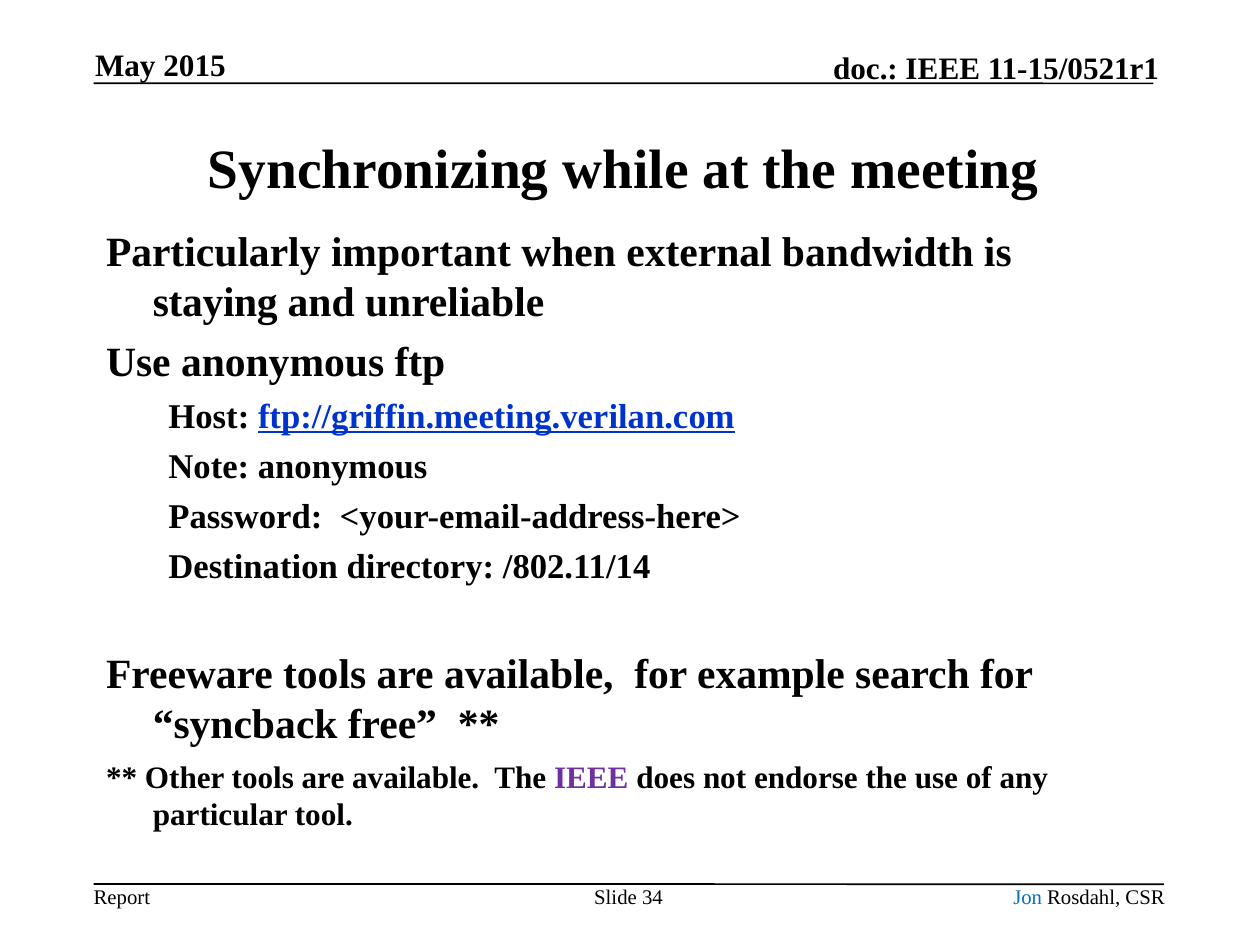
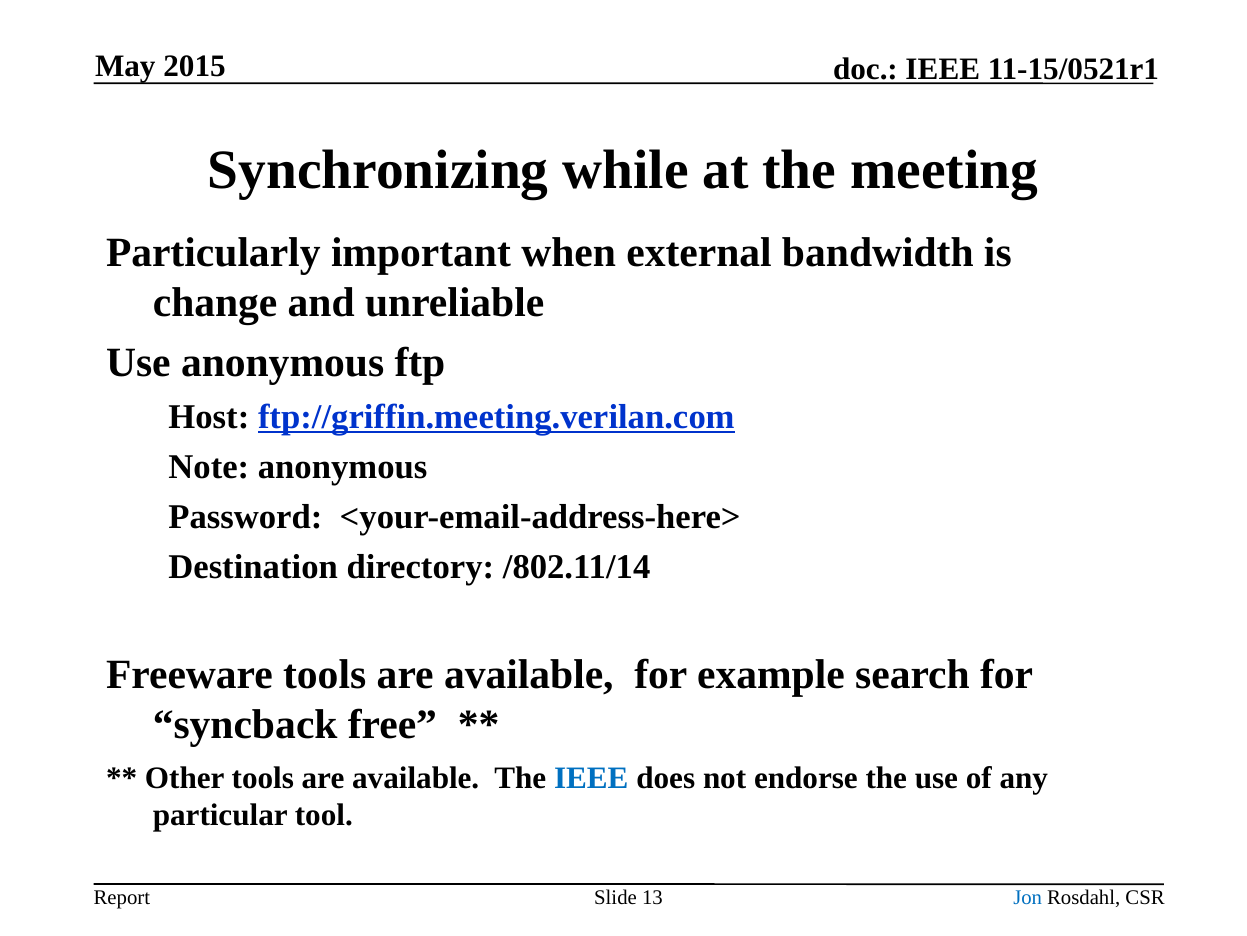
staying: staying -> change (215, 302)
IEEE colour: purple -> blue (591, 777)
34: 34 -> 13 (652, 897)
